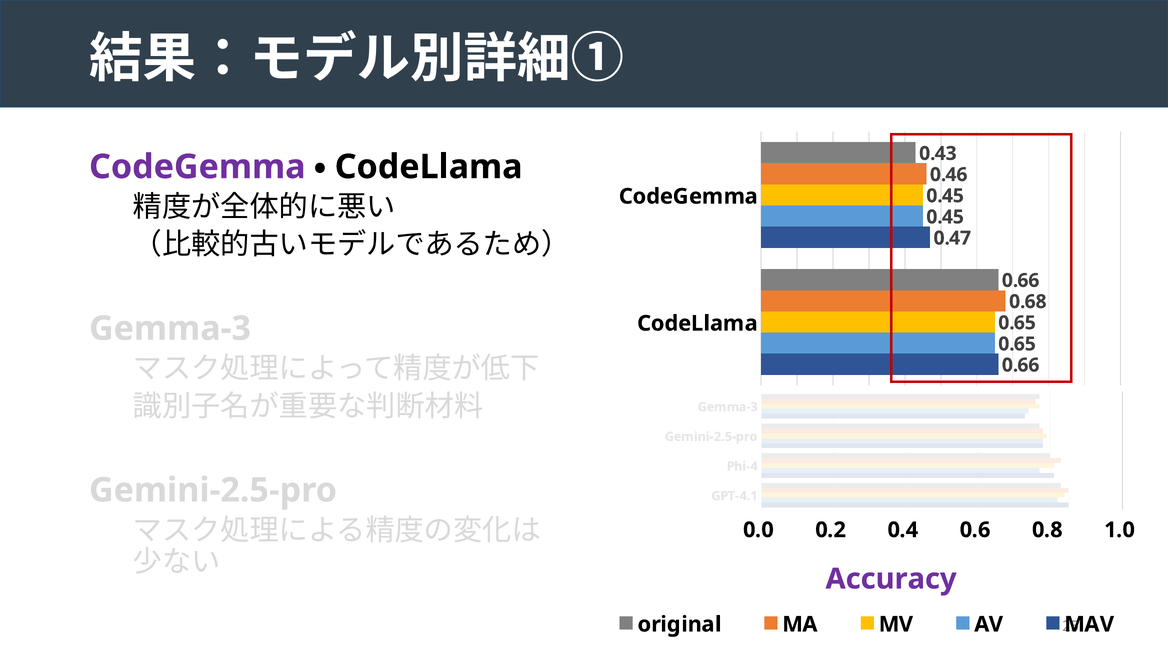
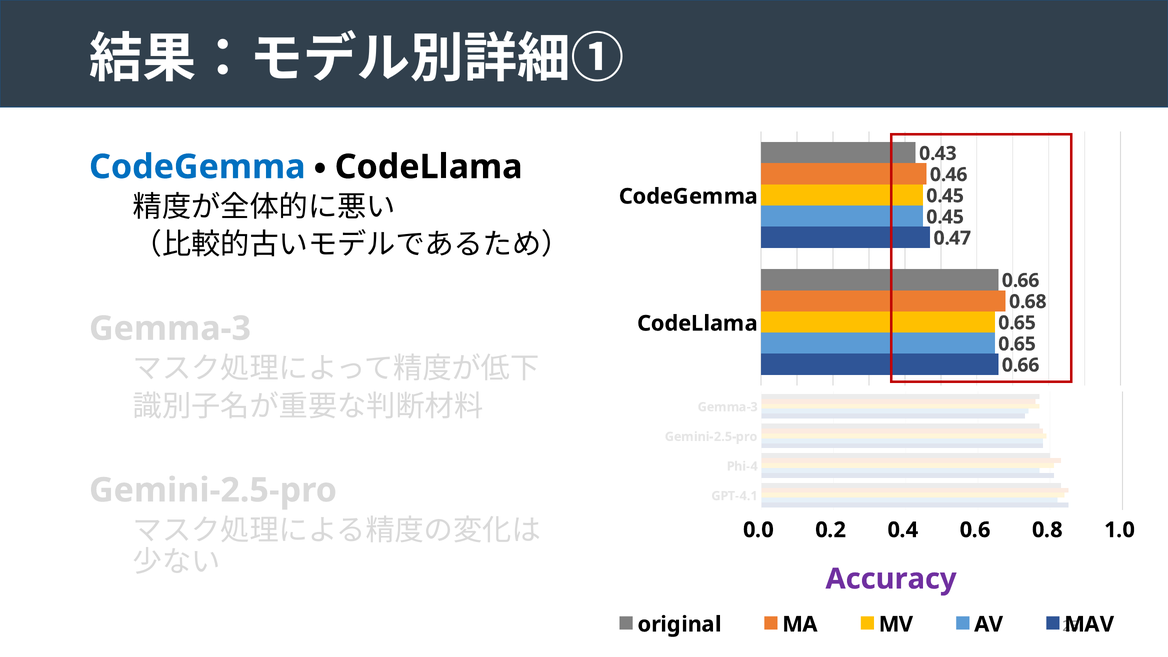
CodeGemma colour: purple -> blue (197, 167)
